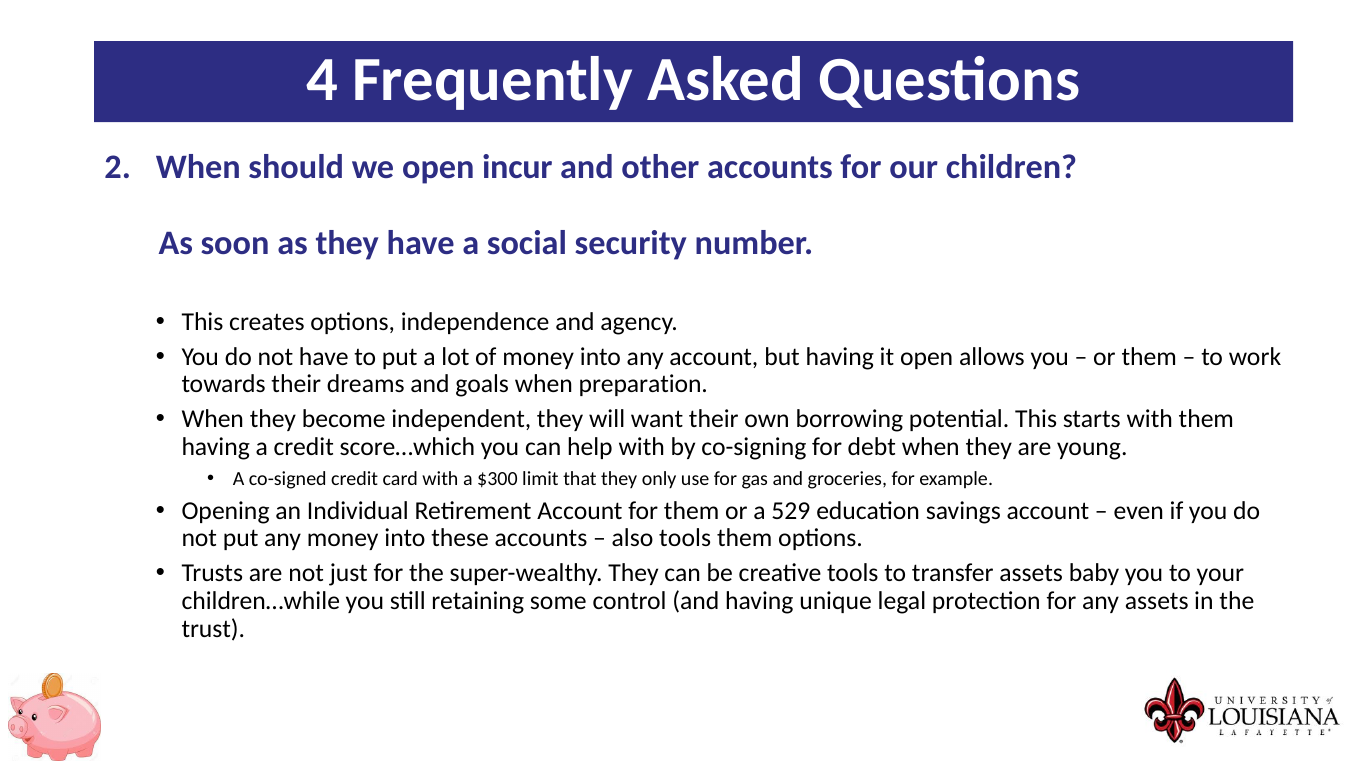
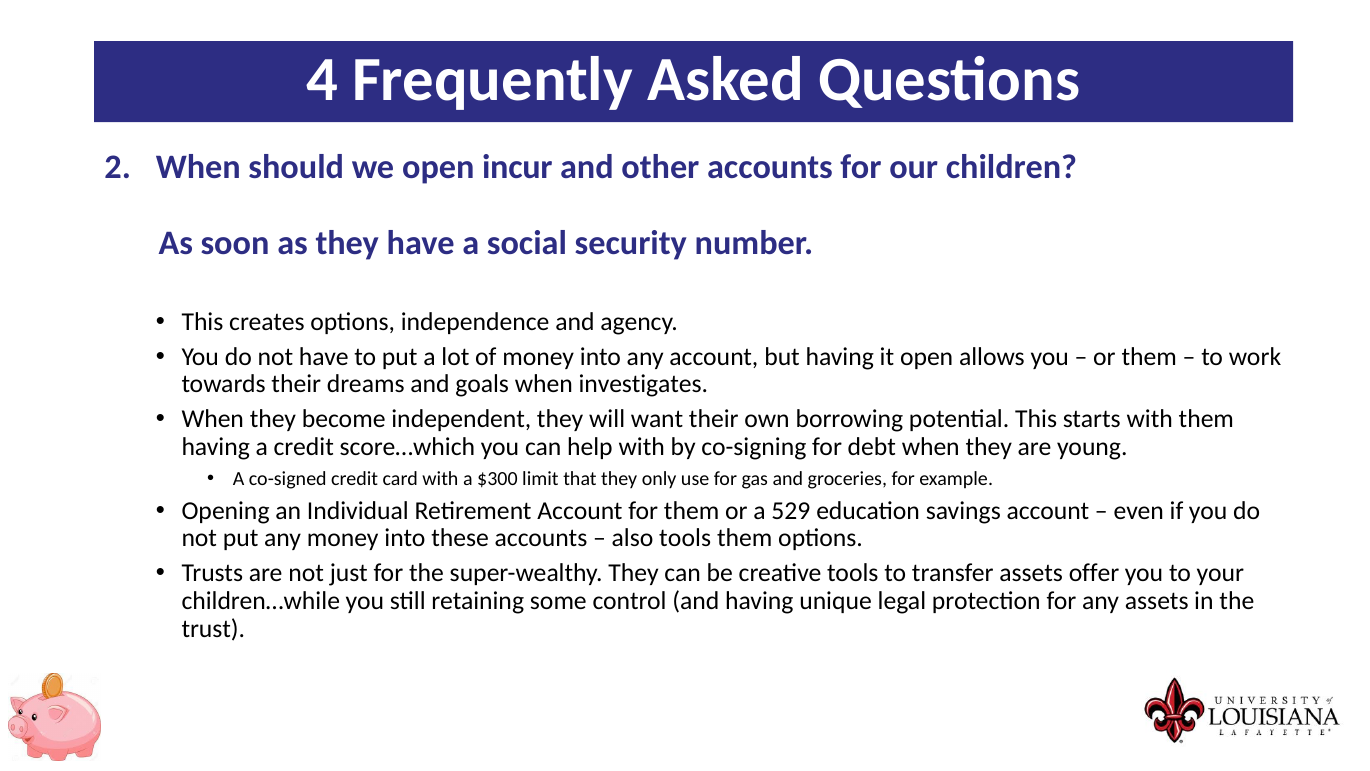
preparation: preparation -> investigates (643, 384)
baby: baby -> offer (1094, 573)
